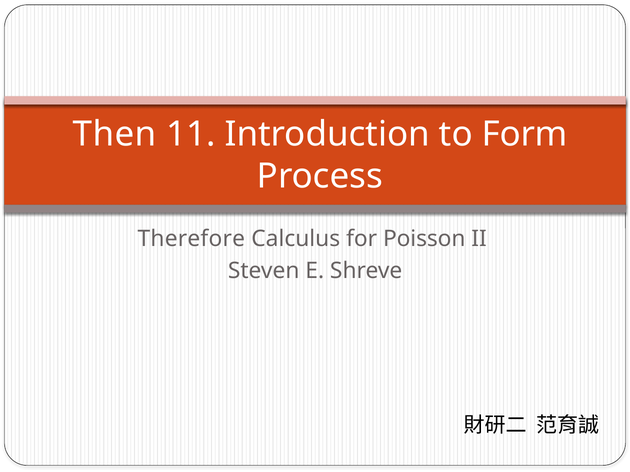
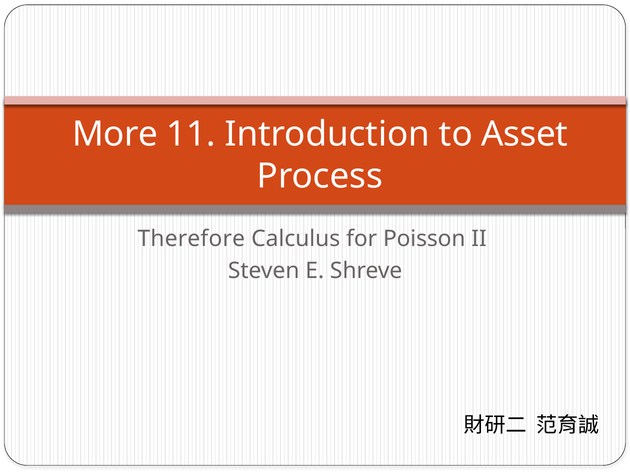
Then: Then -> More (115, 134)
Form: Form -> Asset (525, 134)
